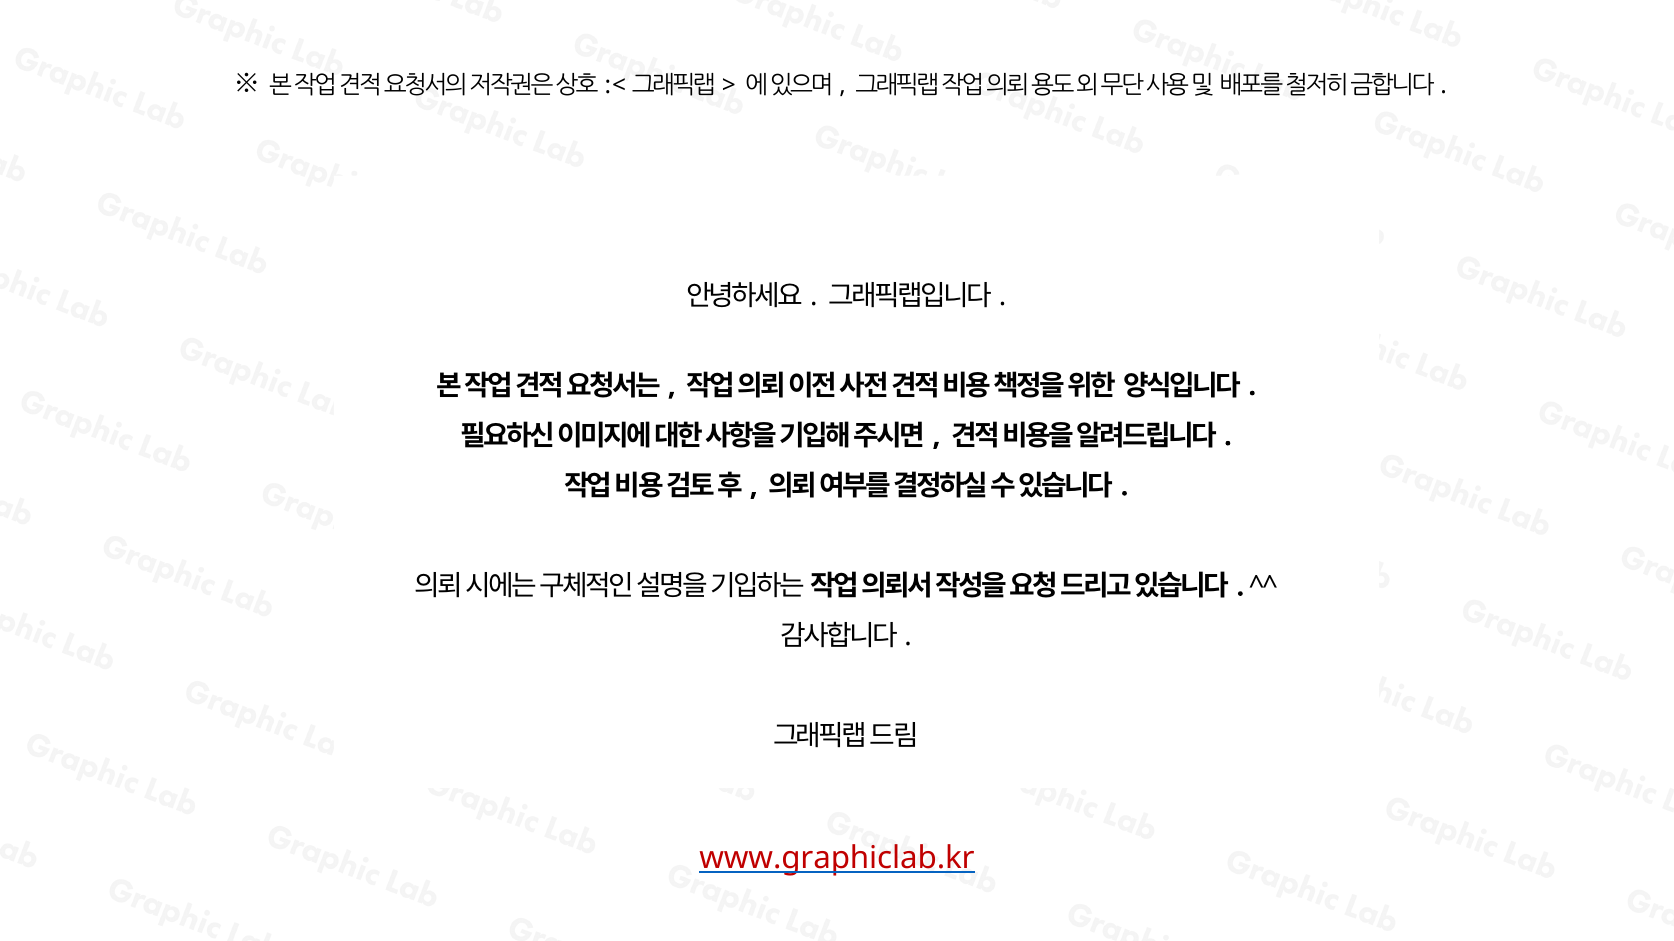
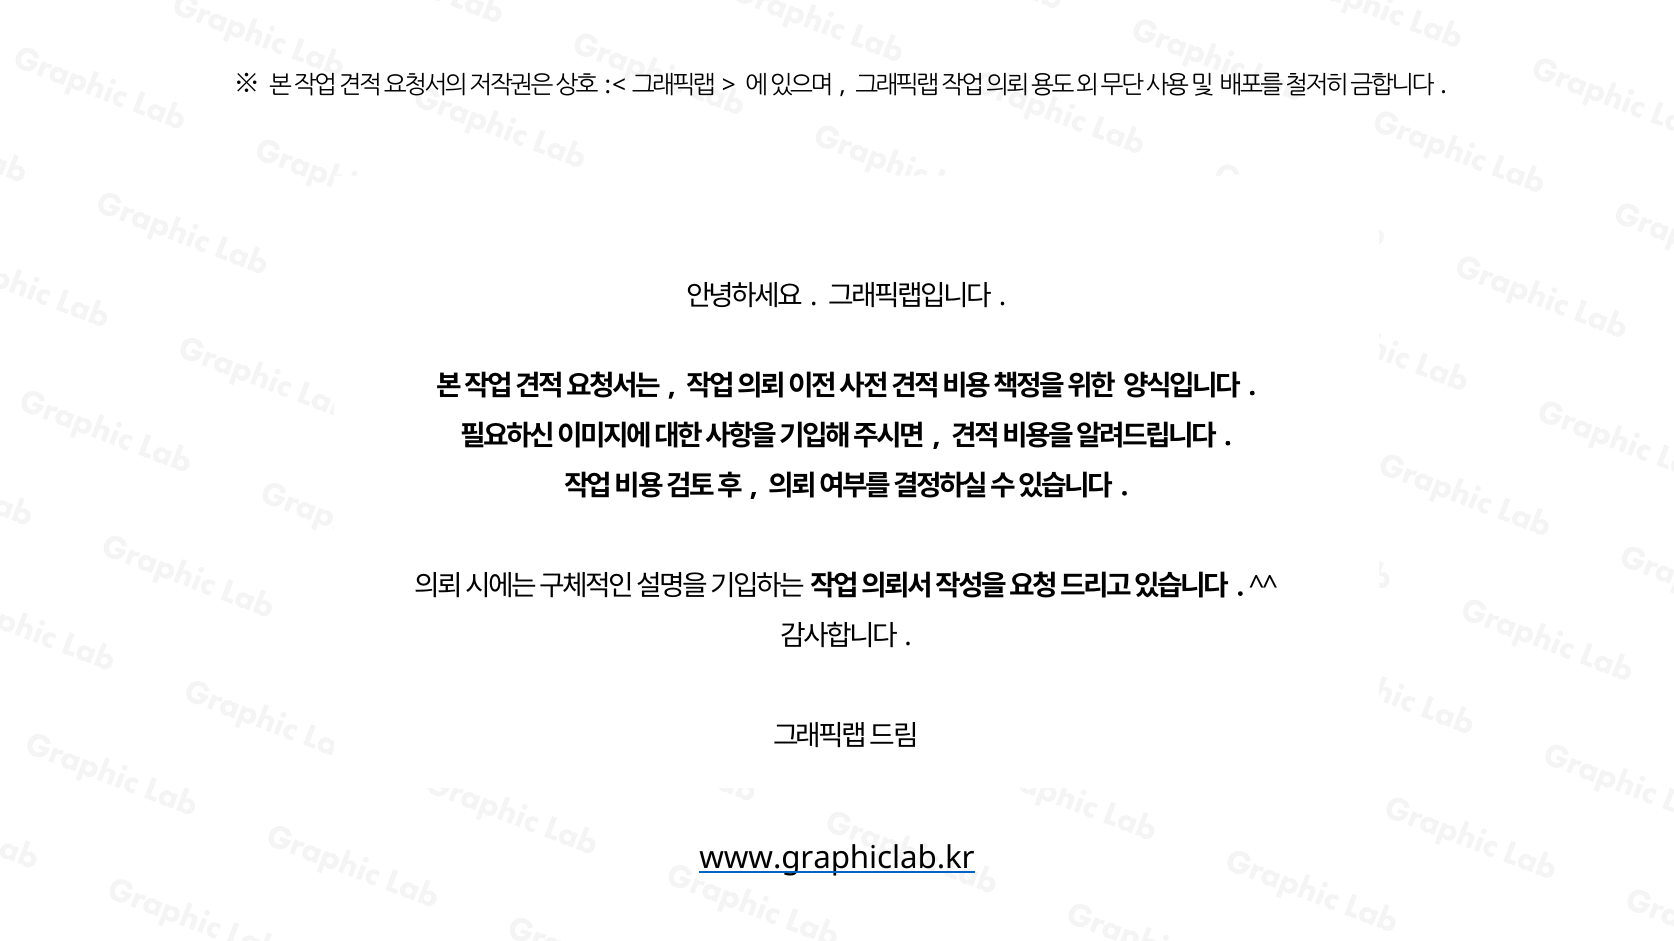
www.graphiclab.kr colour: red -> black (837, 858)
